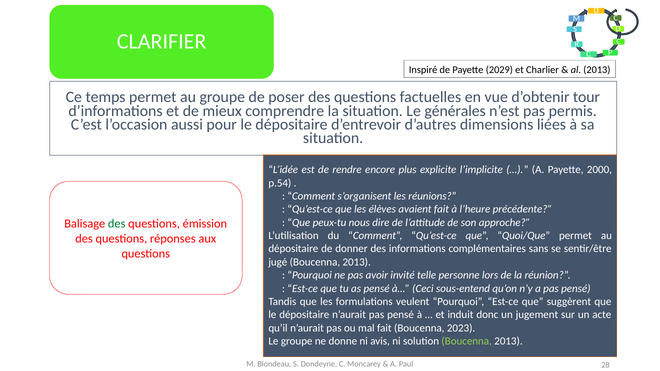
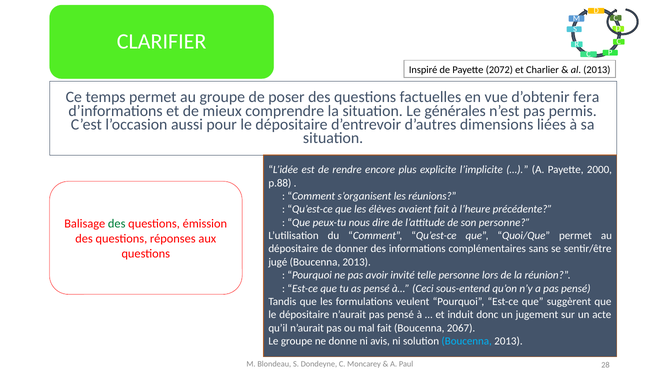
2029: 2029 -> 2072 (499, 70)
tour: tour -> fera (586, 97)
p.54: p.54 -> p.88 (280, 183)
son approche: approche -> personne (504, 223)
2023: 2023 -> 2067 (461, 328)
Boucenna colour: light green -> light blue (467, 341)
